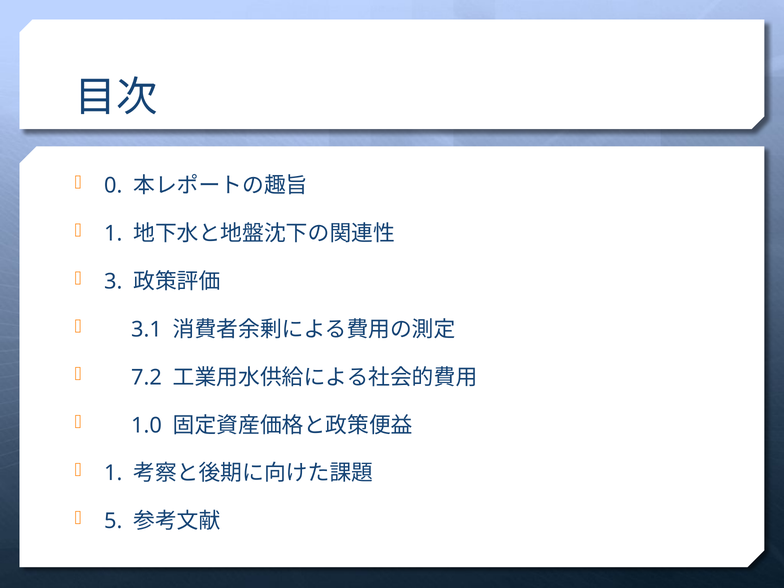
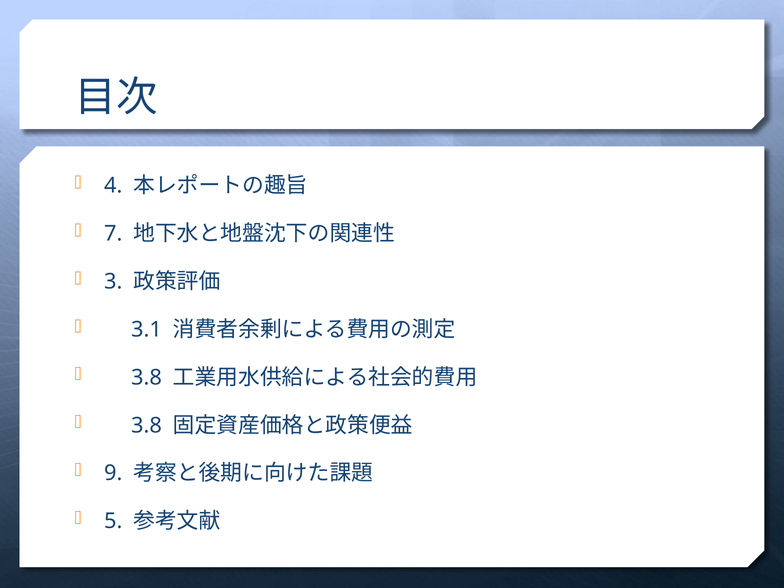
0: 0 -> 4 (113, 186)
1: 1 -> 7 (113, 234)
7.2: 7.2 -> 3.8 (147, 377)
1.0: 1.0 -> 3.8 (147, 425)
1: 1 -> 9 (113, 473)
